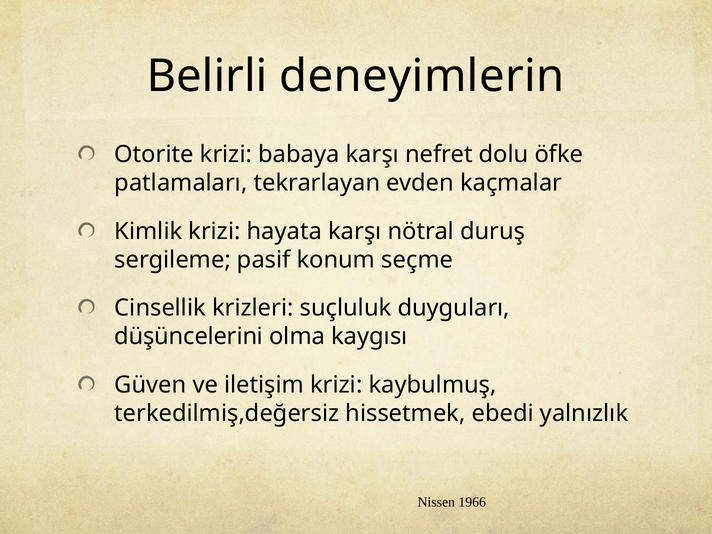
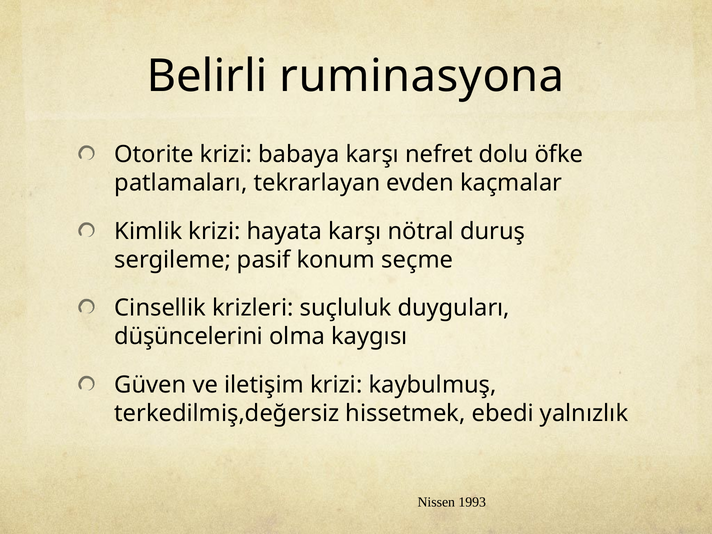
deneyimlerin: deneyimlerin -> ruminasyona (422, 76)
1966: 1966 -> 1993 (472, 502)
